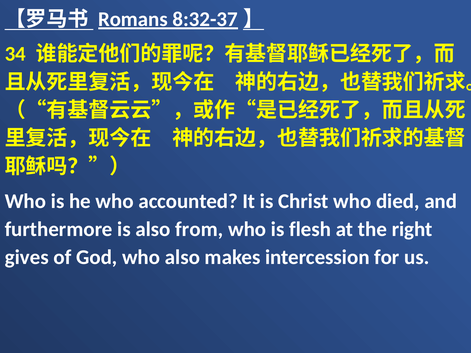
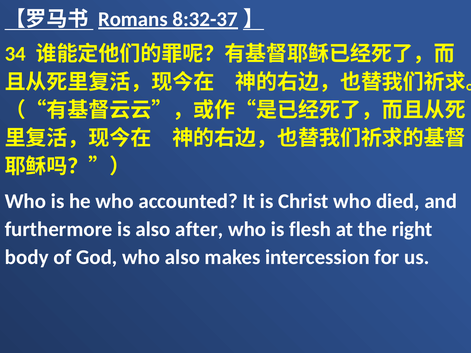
from: from -> after (199, 229)
gives: gives -> body (27, 258)
